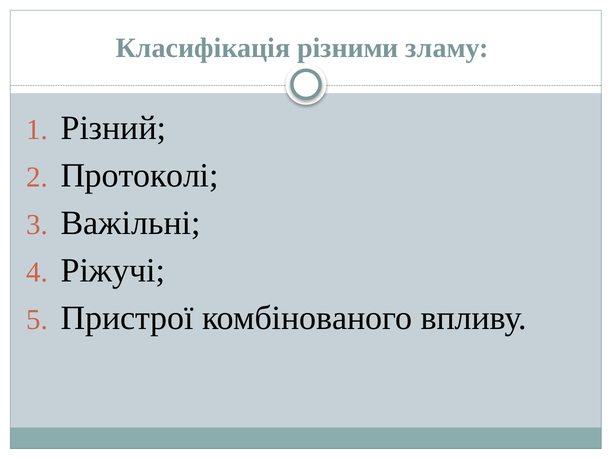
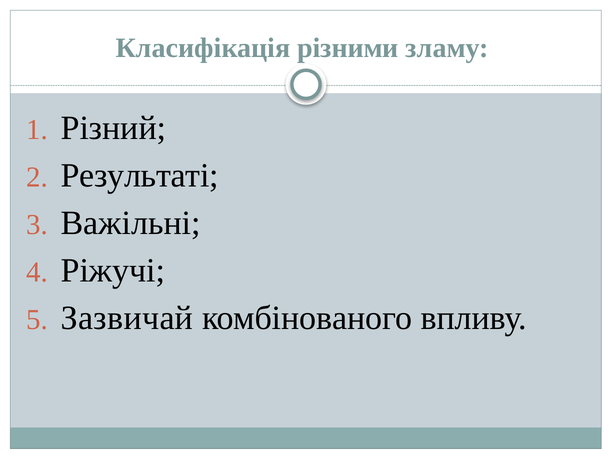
Протоколі: Протоколі -> Результаті (140, 176)
Пристрої: Пристрої -> Зазвичай (127, 318)
